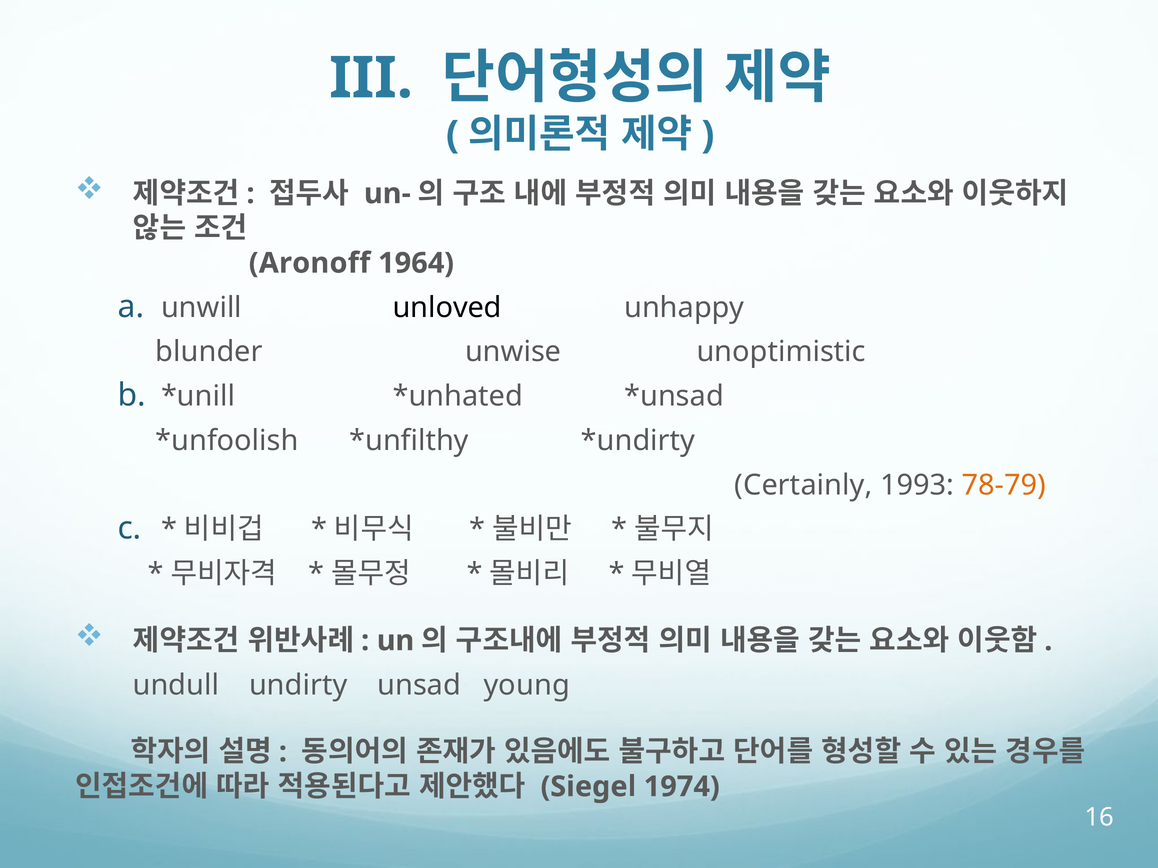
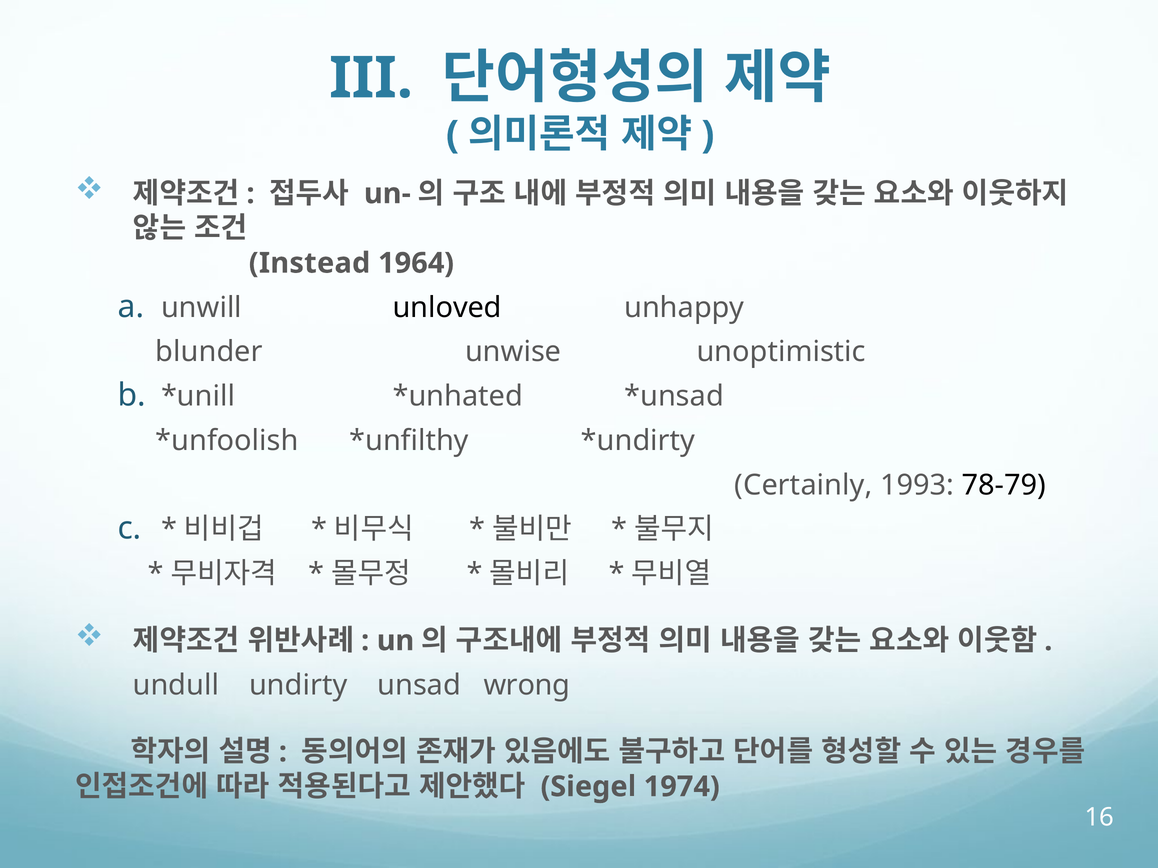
Aronoff: Aronoff -> Instead (310, 263)
78-79 colour: orange -> black (1004, 485)
young: young -> wrong (527, 685)
